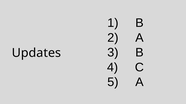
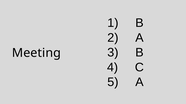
Updates: Updates -> Meeting (36, 53)
